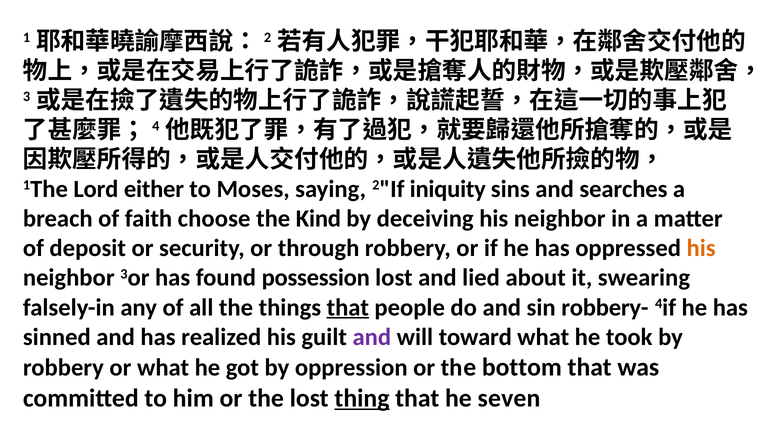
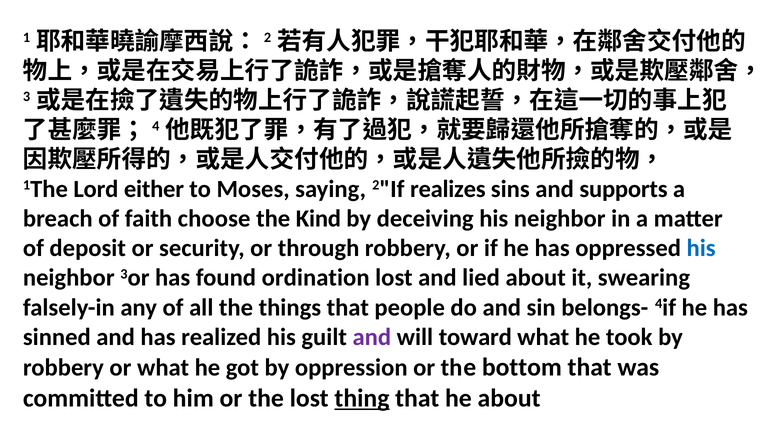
iniquity: iniquity -> realizes (448, 189)
searches: searches -> supports (624, 189)
his colour: orange -> blue (701, 248)
possession: possession -> ordination (316, 278)
that underline: present -> none (348, 307)
robbery-: robbery- -> belongs- (605, 307)
he seven: seven -> about (509, 398)
